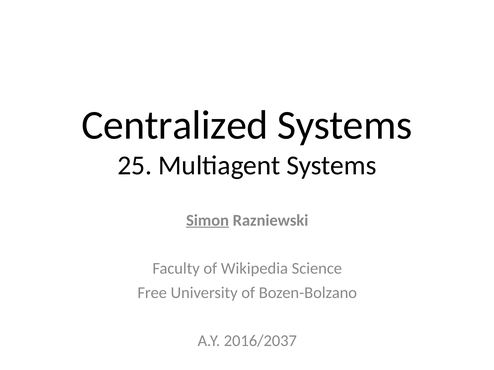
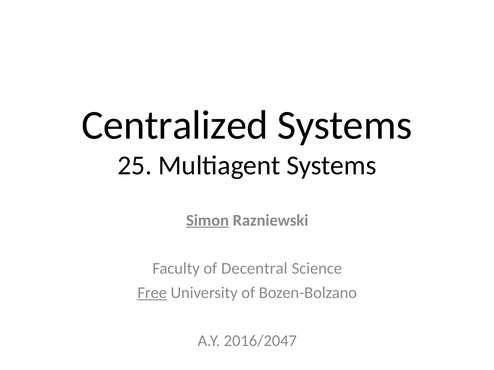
Wikipedia: Wikipedia -> Decentral (254, 269)
Free underline: none -> present (152, 293)
2016/2037: 2016/2037 -> 2016/2047 (260, 341)
